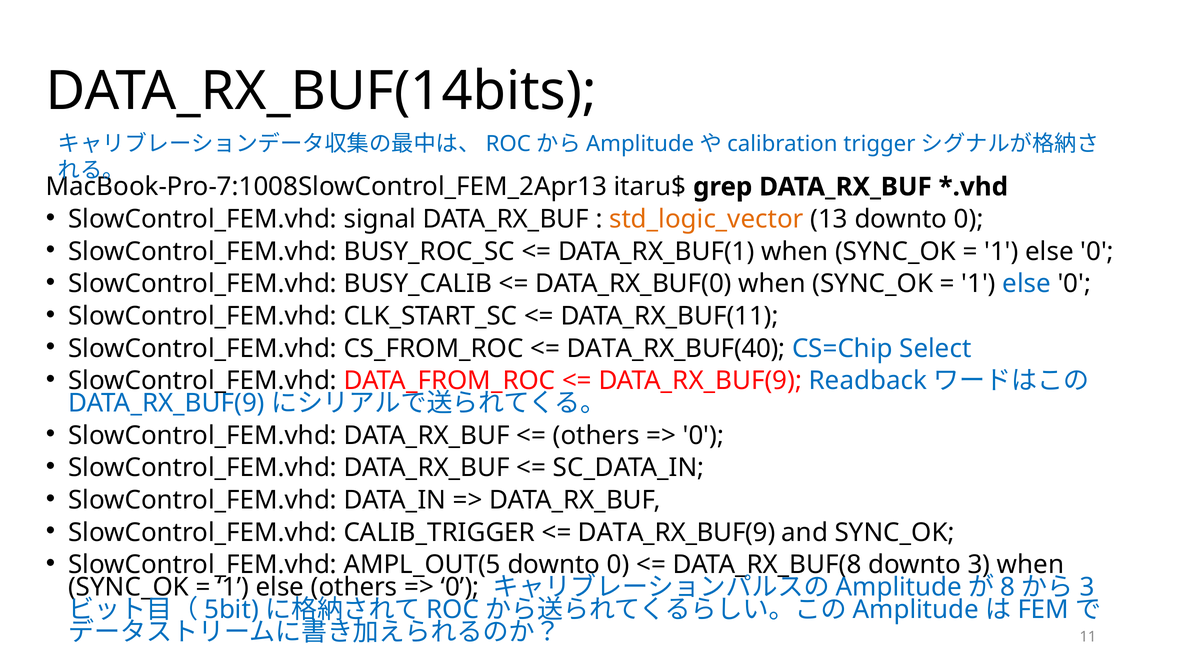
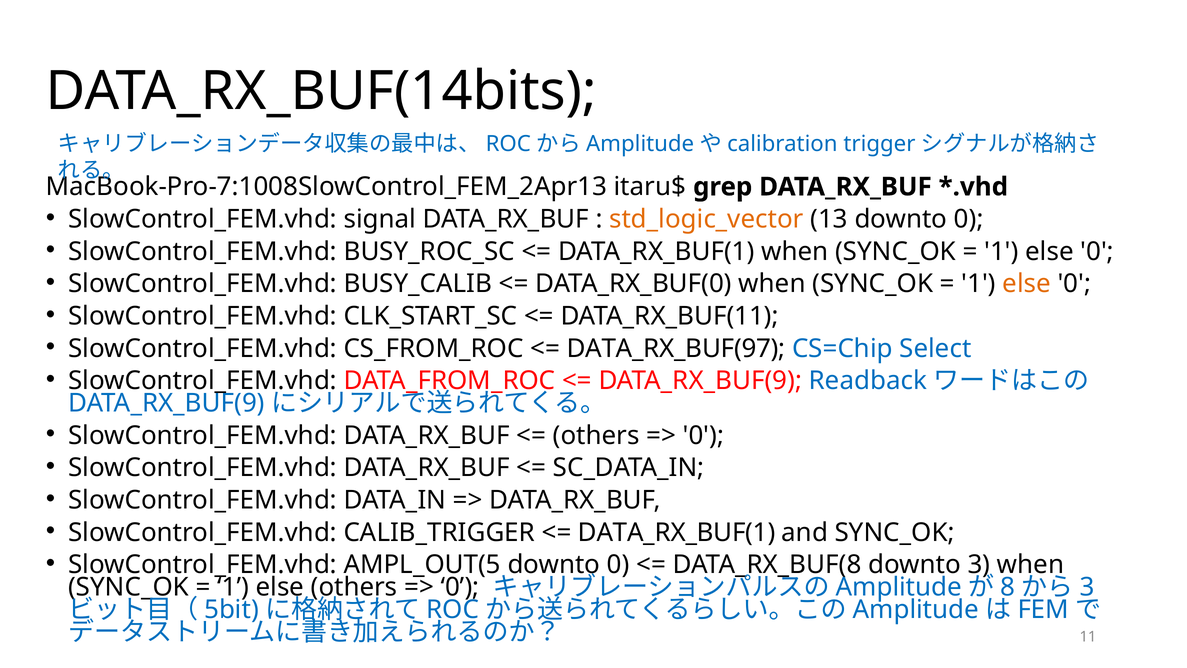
else colour: blue -> orange (1027, 284)
DATA_RX_BUF(40: DATA_RX_BUF(40 -> DATA_RX_BUF(97 (676, 348)
DATA_RX_BUF(9: DATA_RX_BUF(9 -> DATA_RX_BUF(1 (677, 532)
